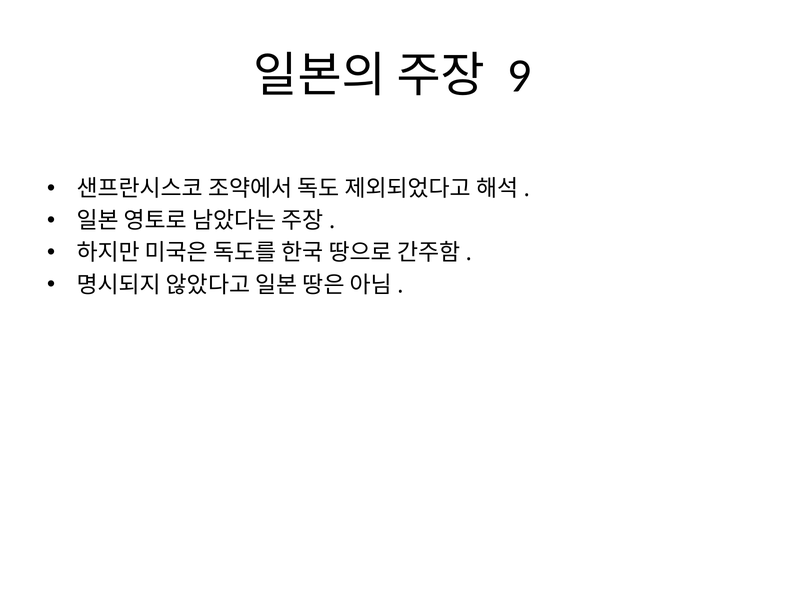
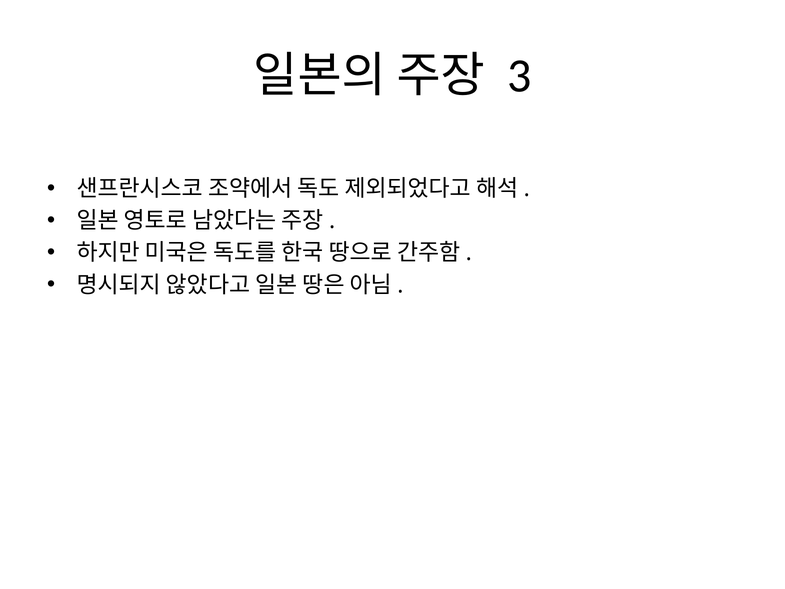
9: 9 -> 3 (519, 76)
